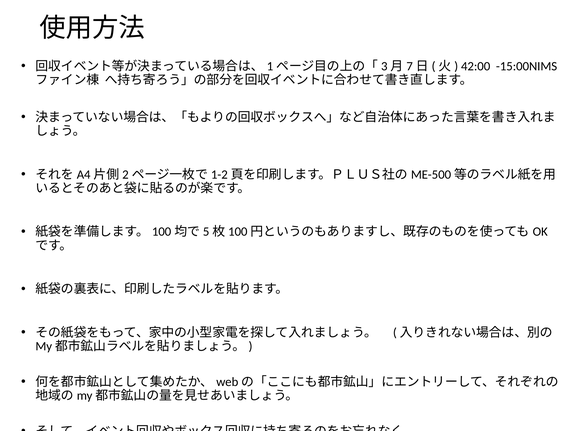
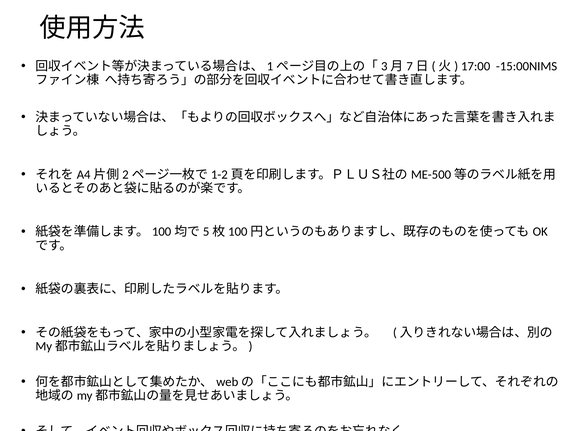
42:00: 42:00 -> 17:00 (476, 66)
